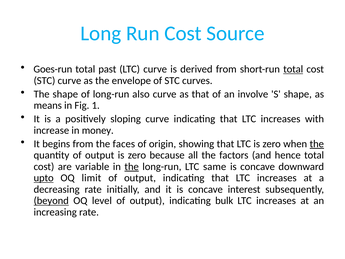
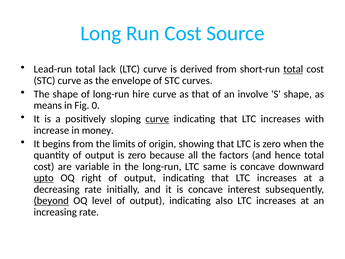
Goes-run: Goes-run -> Lead-run (53, 69)
past: past -> lack (107, 69)
also: also -> hire (141, 94)
1: 1 -> 0 (96, 105)
curve underline: none -> present (157, 119)
faces: faces -> limits (124, 144)
the underline: present -> none (317, 144)
the underline: present -> none (132, 166)
limit: limit -> right (92, 178)
bulk: bulk -> also (224, 201)
